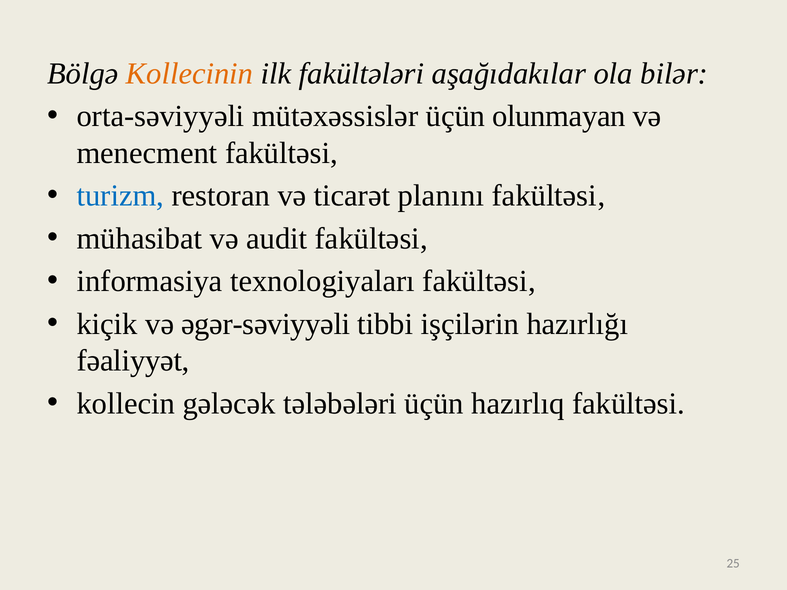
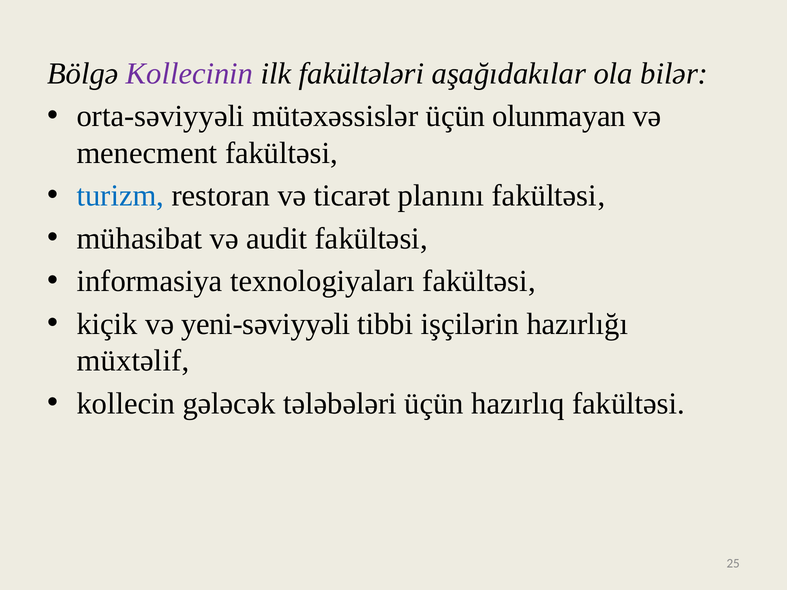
Kollecinin colour: orange -> purple (190, 74)
əgər-səviyyəli: əgər-səviyyəli -> yeni-səviyyəli (266, 324)
fəaliyyət: fəaliyyət -> müxtəlif (133, 361)
